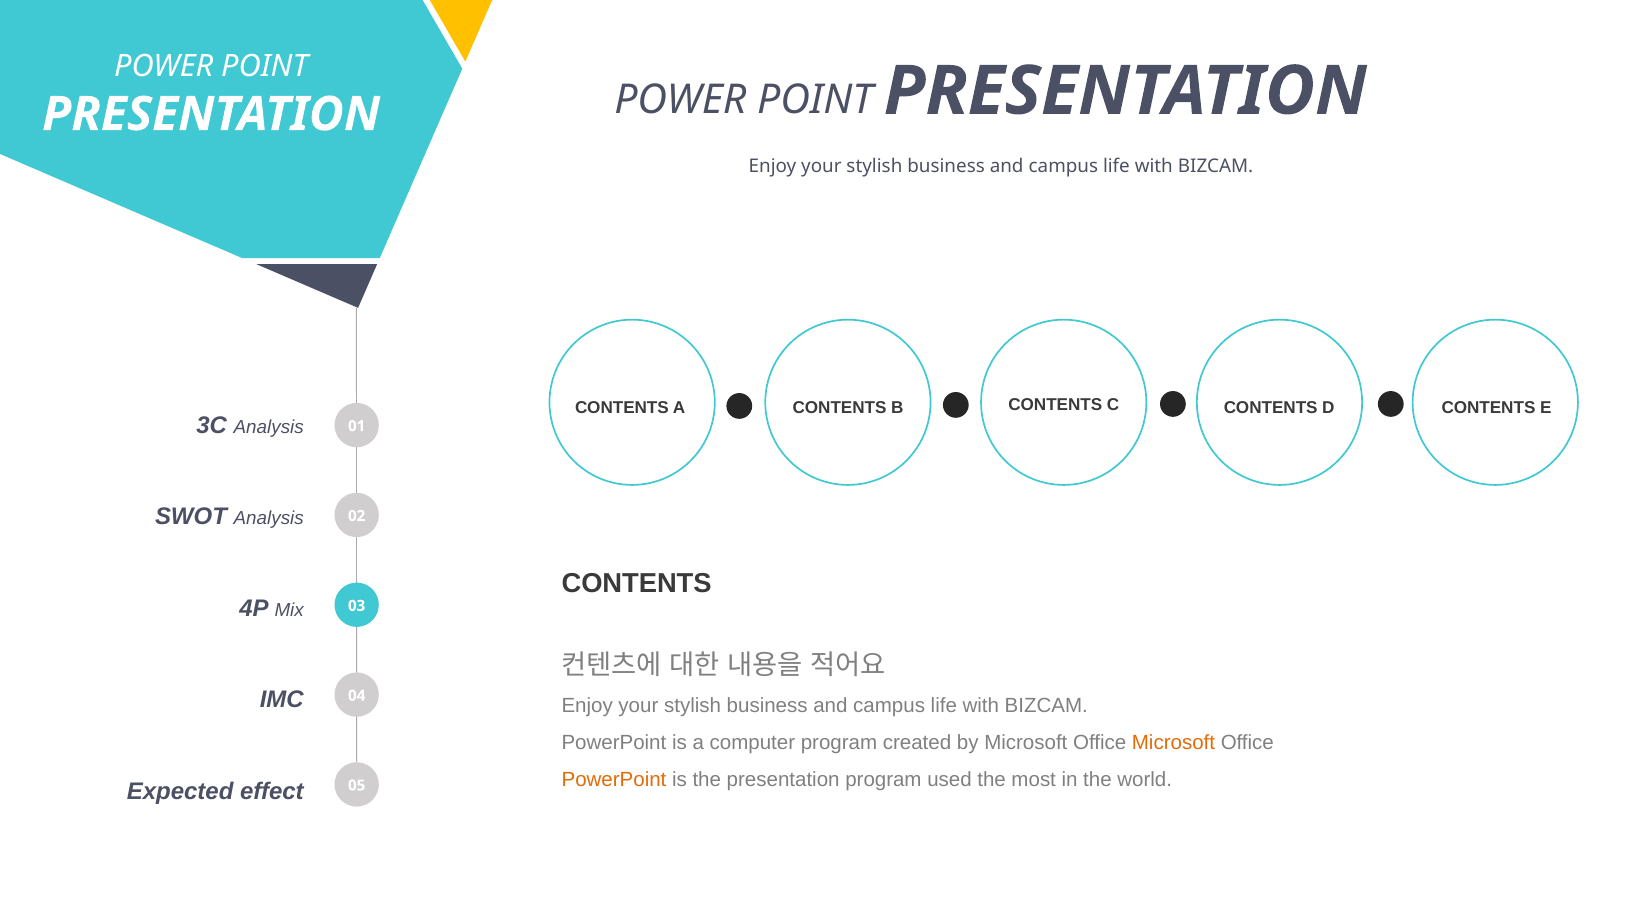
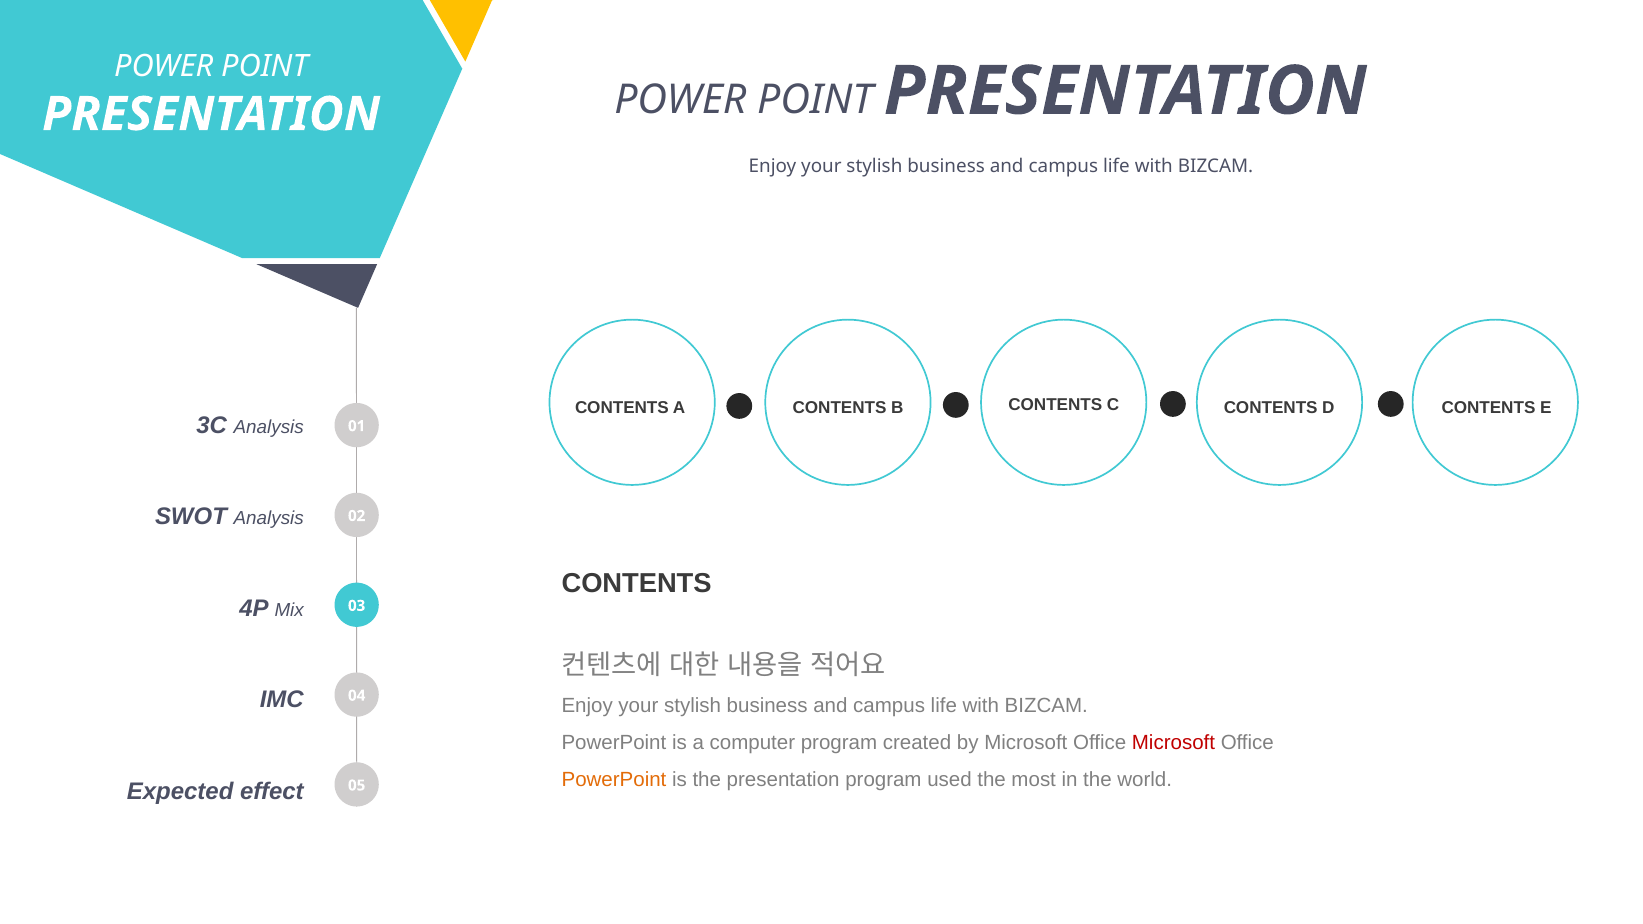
Microsoft colour: orange -> red (1173, 743)
